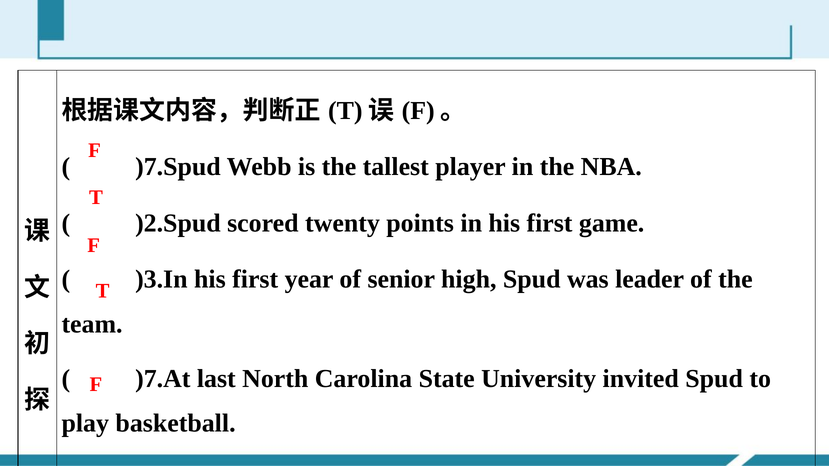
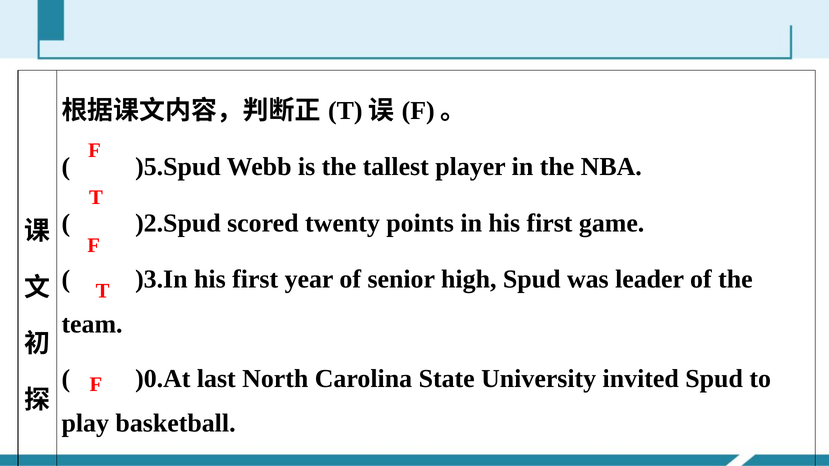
)7.Spud: )7.Spud -> )5.Spud (178, 167)
)7.At: )7.At -> )0.At (163, 379)
